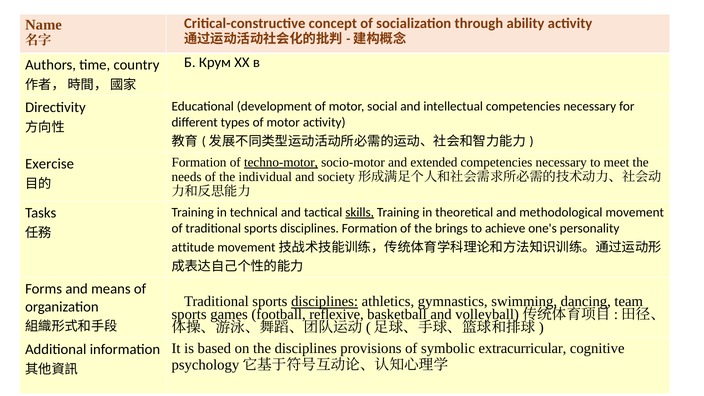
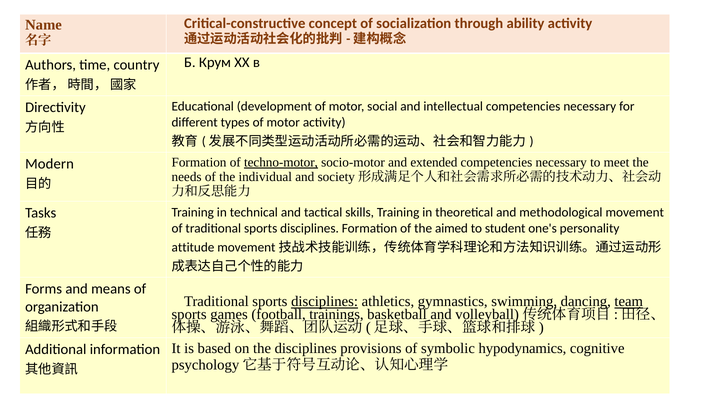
Exercise: Exercise -> Modern (50, 164)
skills underline: present -> none (360, 212)
brings: brings -> aimed (451, 228)
achieve: achieve -> student (505, 228)
team underline: none -> present (629, 302)
reflexive: reflexive -> trainings (336, 315)
extracurricular: extracurricular -> hypodynamics (522, 349)
